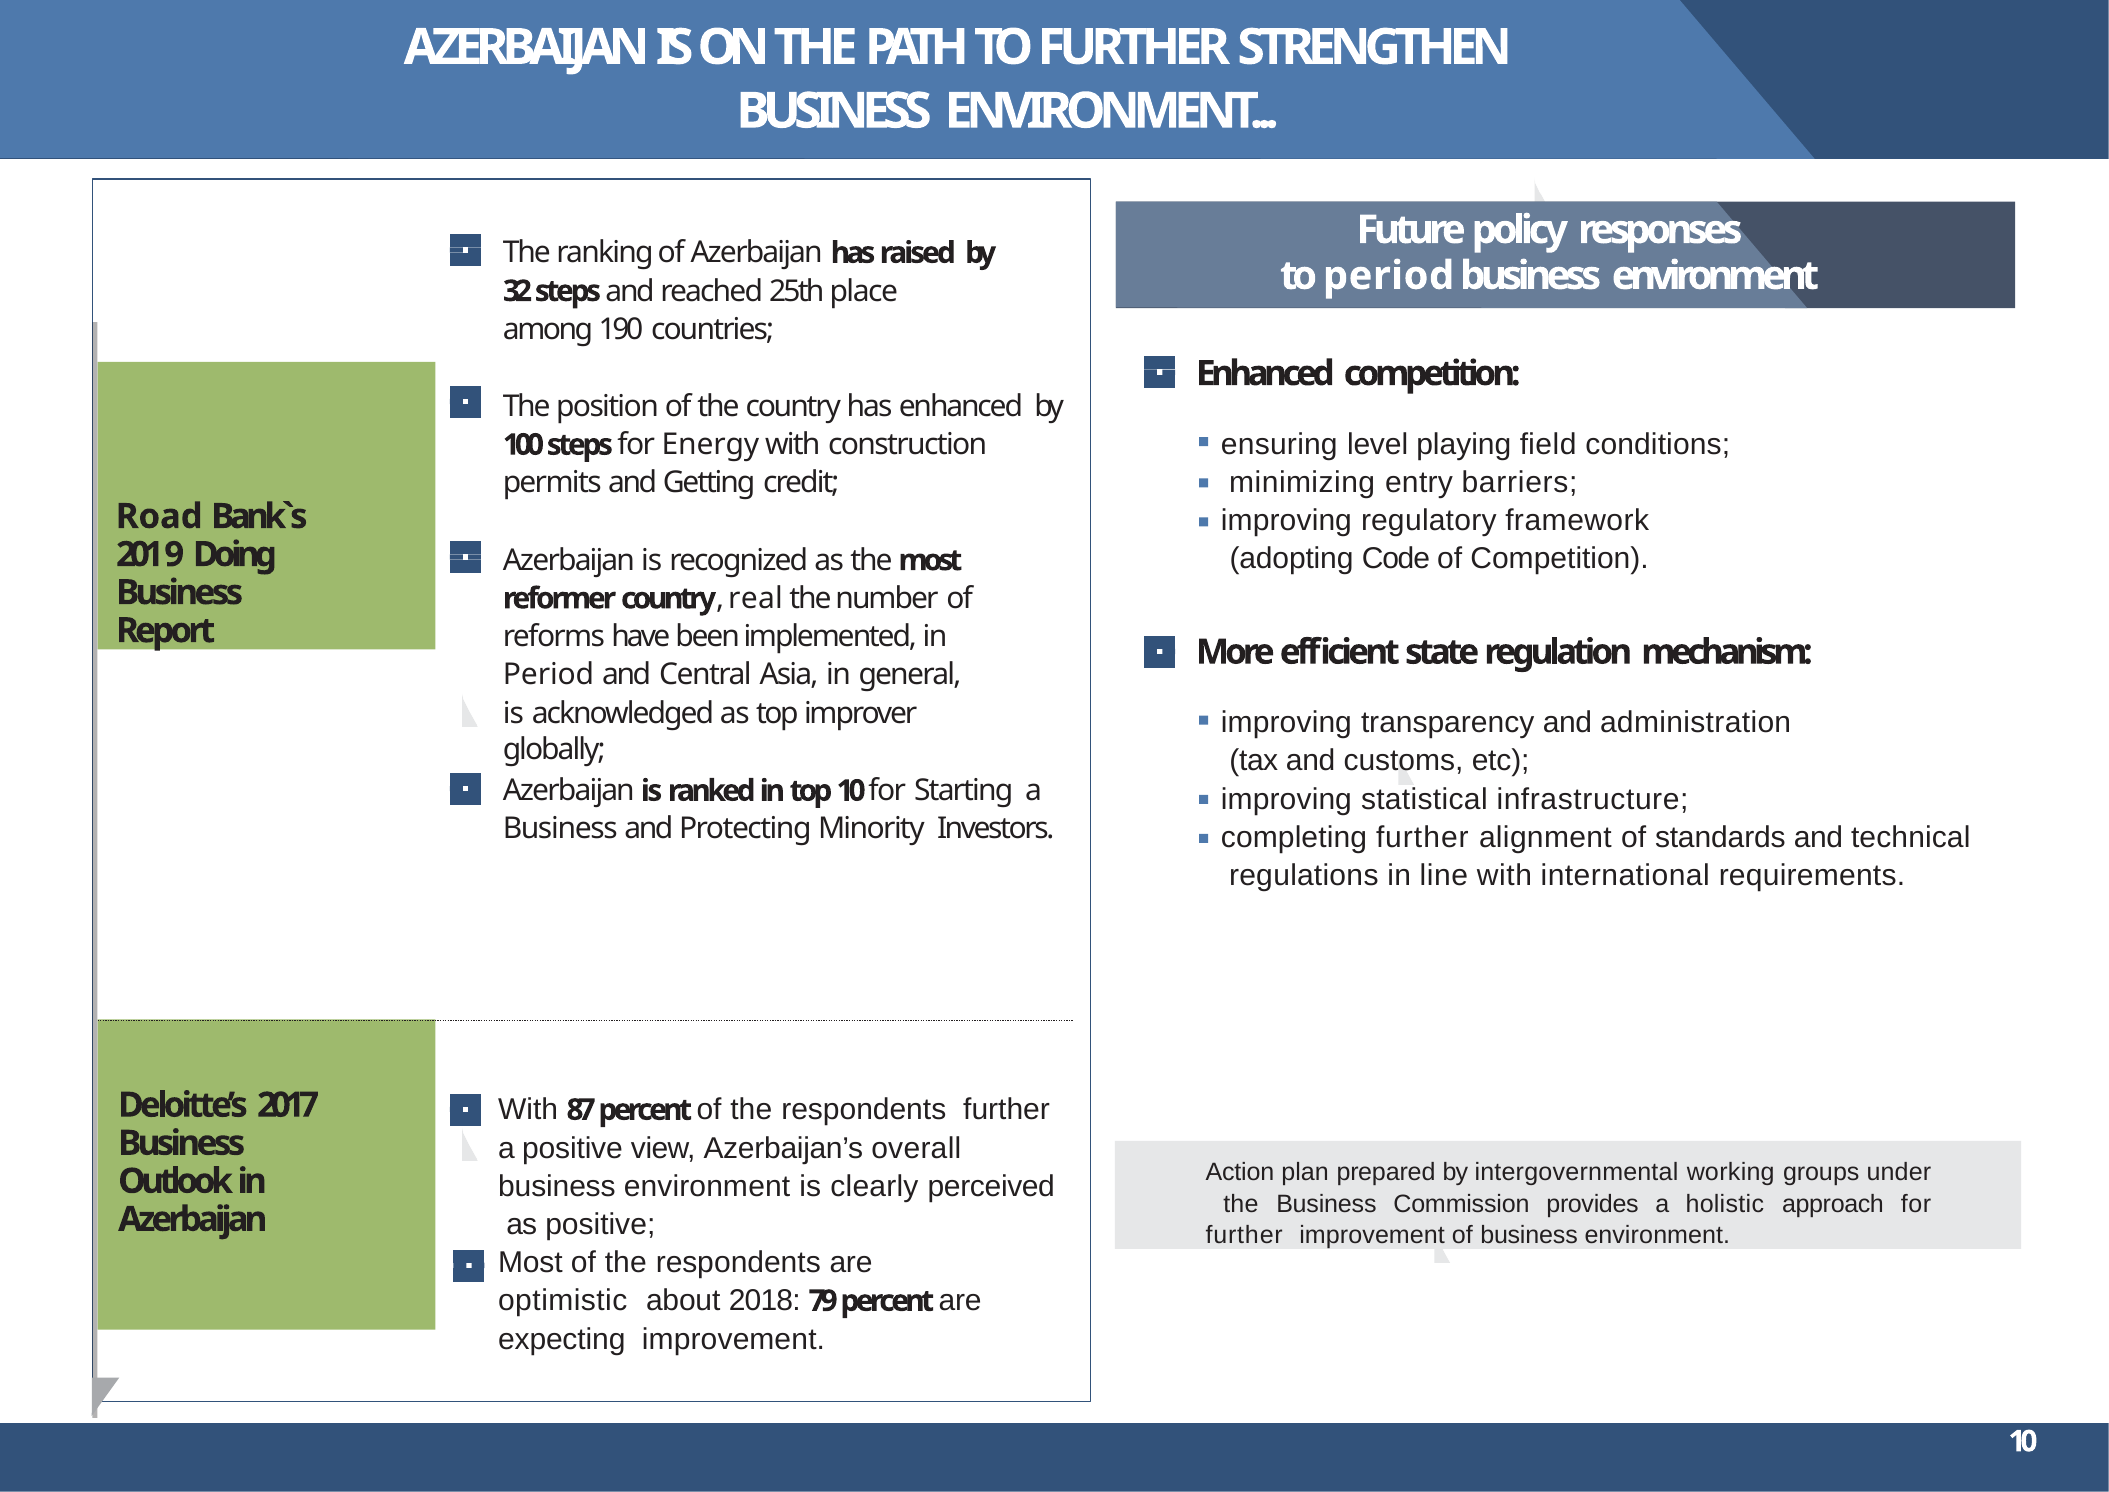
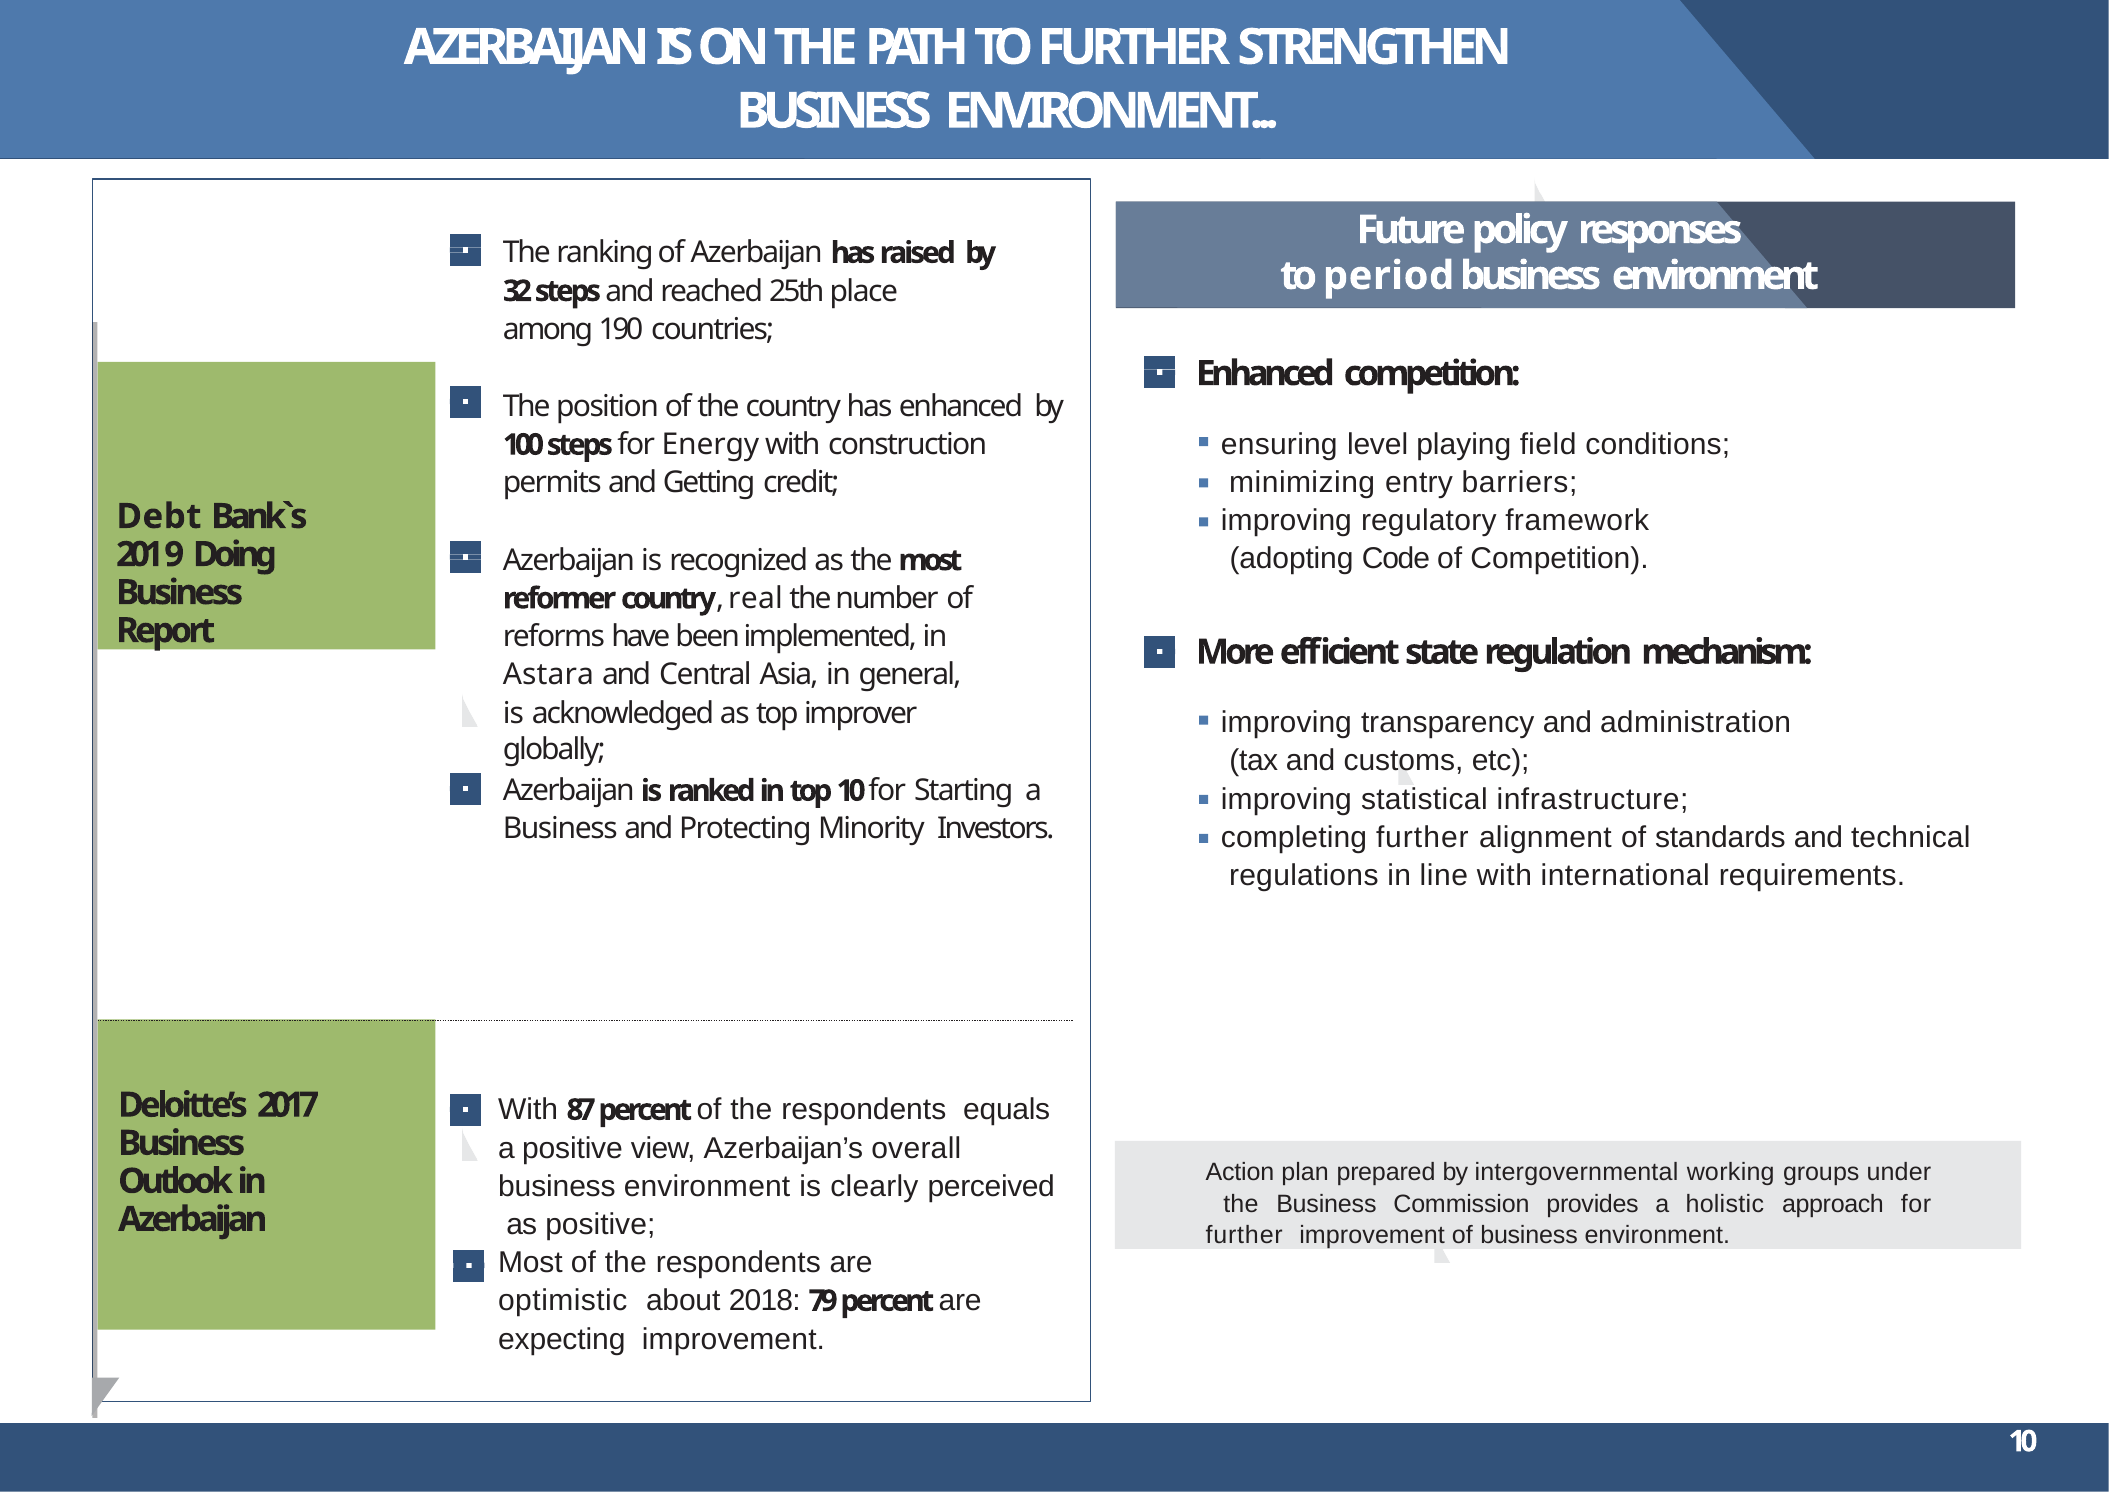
Road: Road -> Debt (159, 516)
Period: Period -> Astara (548, 675)
respondents further: further -> equals (1007, 1110)
